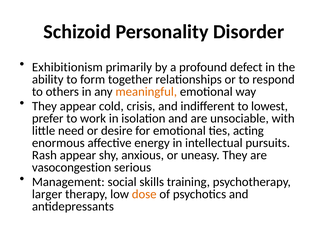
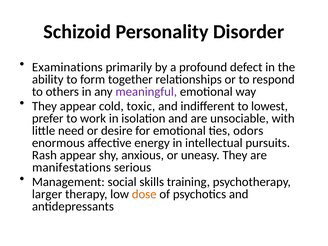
Exhibitionism: Exhibitionism -> Examinations (67, 67)
meaningful colour: orange -> purple (146, 92)
crisis: crisis -> toxic (141, 106)
acting: acting -> odors (248, 131)
vasocongestion: vasocongestion -> manifestations (72, 167)
